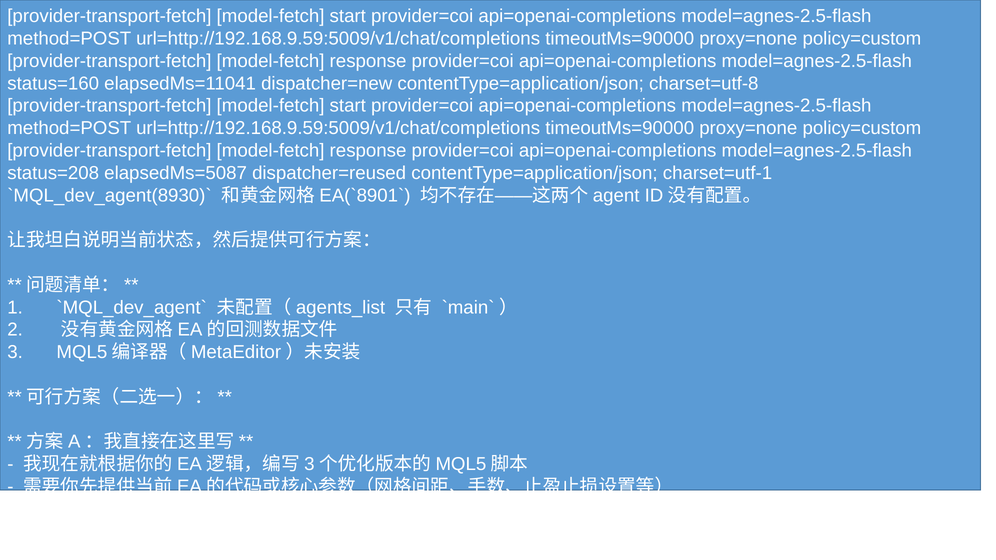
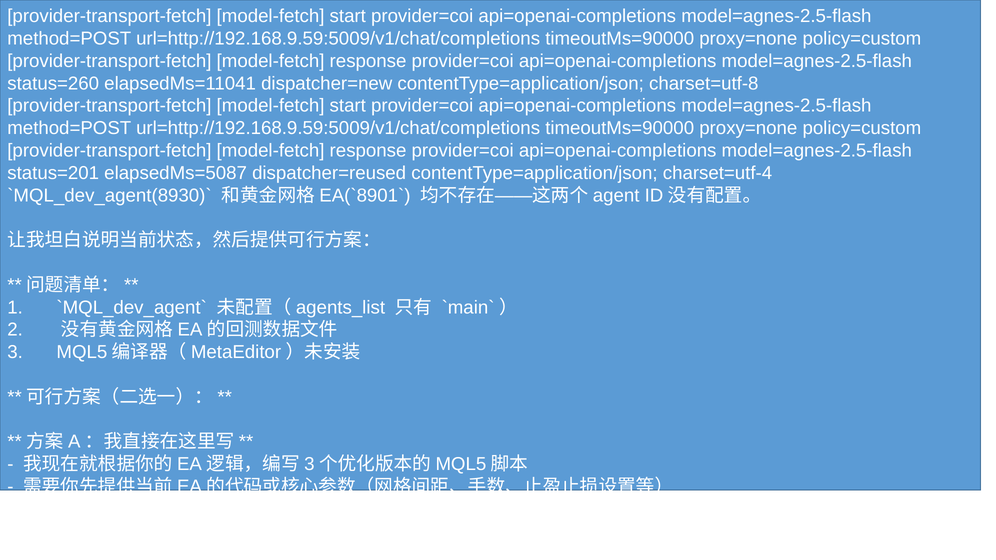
status=160: status=160 -> status=260 (53, 83)
status=208: status=208 -> status=201 (53, 173)
charset=utf-1: charset=utf-1 -> charset=utf-4 (717, 173)
